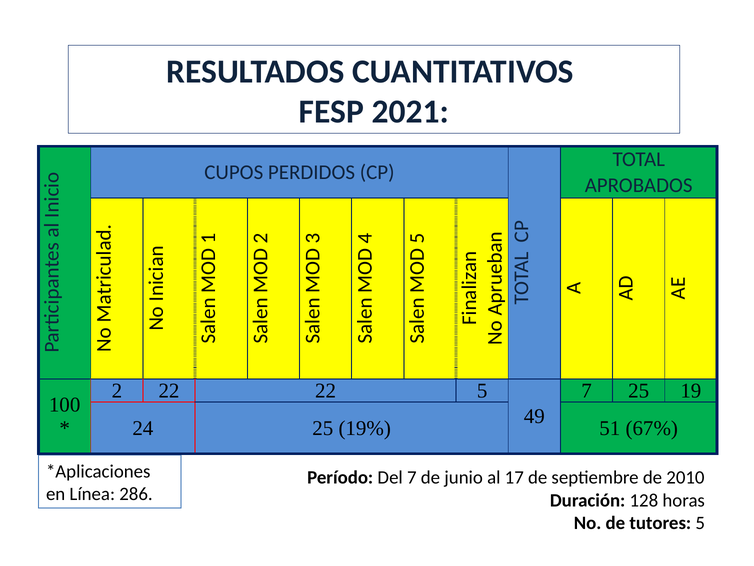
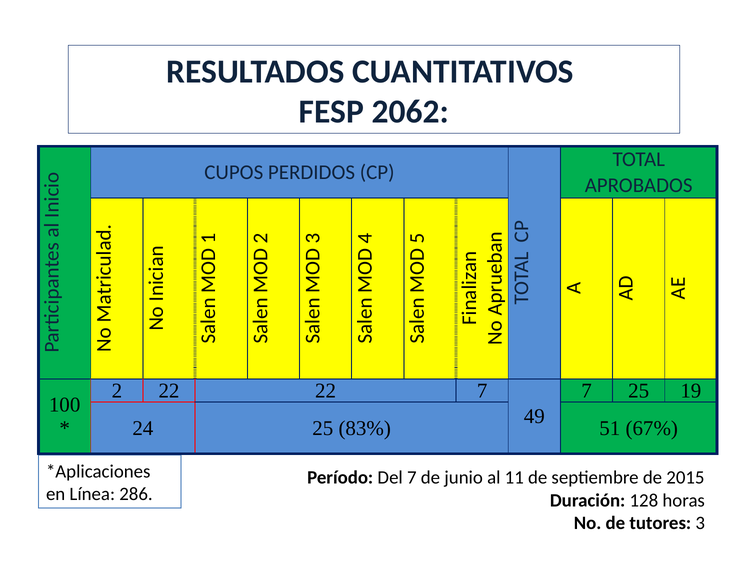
2021: 2021 -> 2062 (410, 112)
22 5: 5 -> 7 (482, 390)
19%: 19% -> 83% (365, 428)
17: 17 -> 11 (514, 477)
2010: 2010 -> 2015 (685, 477)
tutores 5: 5 -> 3 (700, 522)
